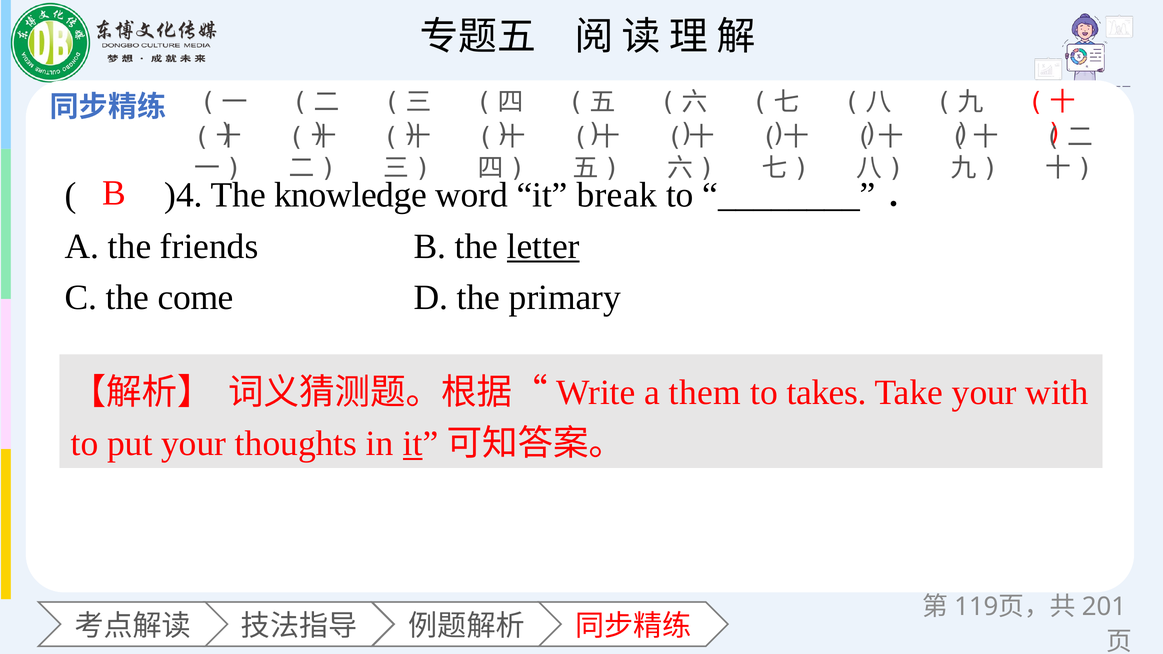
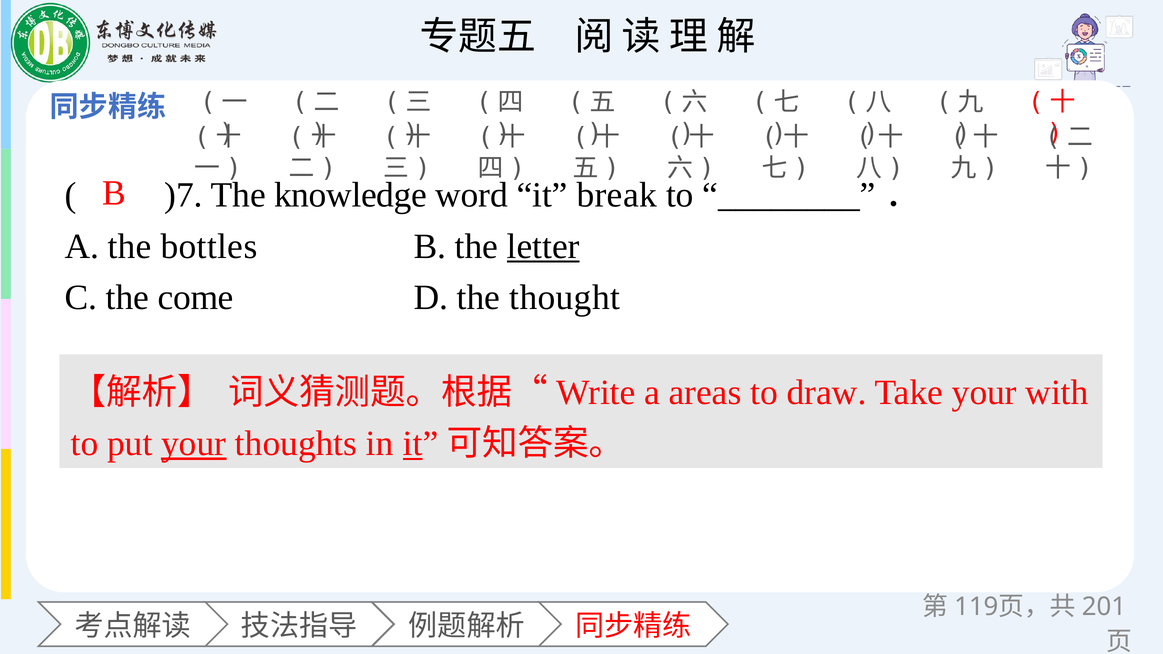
)4: )4 -> )7 (183, 195)
friends: friends -> bottles (209, 246)
primary: primary -> thought (565, 298)
them: them -> areas (705, 392)
takes: takes -> draw (827, 392)
your underline: none -> present (194, 444)
